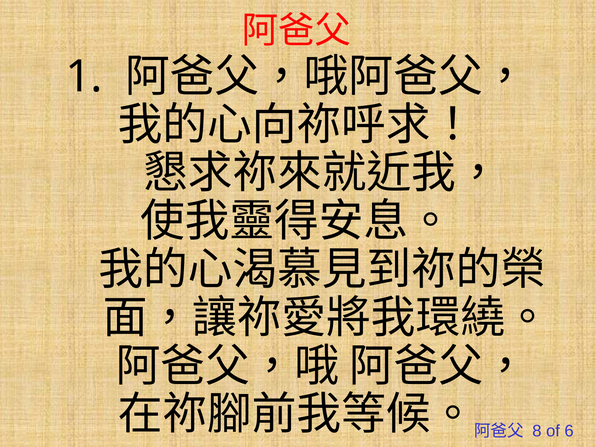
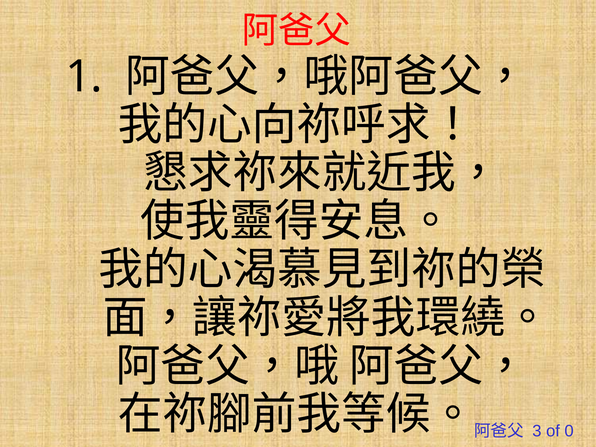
8: 8 -> 3 (537, 431)
6: 6 -> 0 (569, 431)
